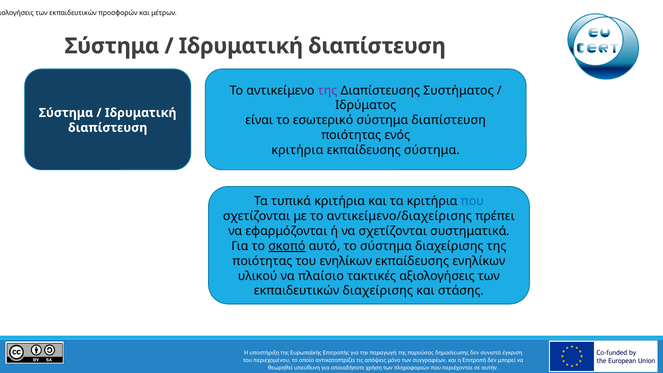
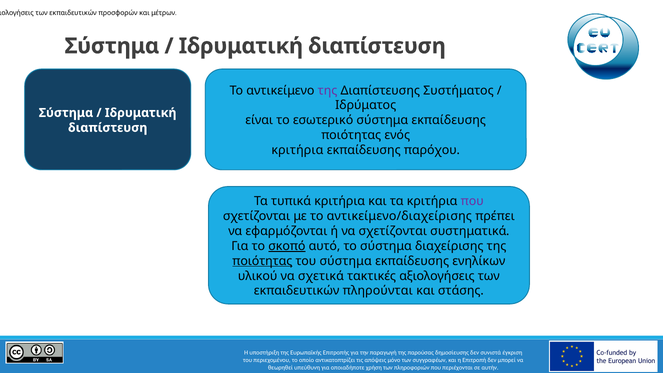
εσωτερικό σύστημα διαπίστευση: διαπίστευση -> εκπαίδευσης (449, 120)
εκπαίδευσης σύστημα: σύστημα -> παρόχου (432, 150)
που colour: blue -> purple (472, 201)
ποιότητας underline: none -> present (262, 261)
του ενηλίκων: ενηλίκων -> σύστημα (346, 261)
πλαίσιο: πλαίσιο -> σχετικά (321, 276)
εκπαιδευτικών διαχείρισης: διαχείρισης -> πληρούνται (378, 291)
